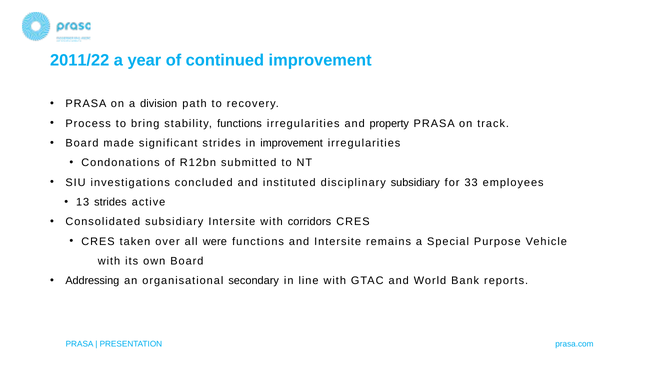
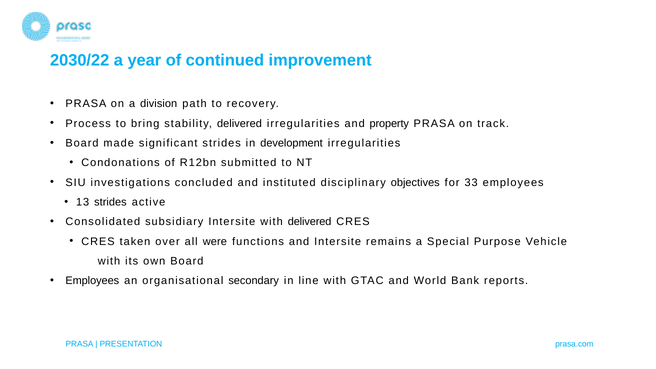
2011/22: 2011/22 -> 2030/22 (80, 60)
stability functions: functions -> delivered (239, 123)
in improvement: improvement -> development (292, 143)
disciplinary subsidiary: subsidiary -> objectives (415, 182)
with corridors: corridors -> delivered (310, 222)
Addressing: Addressing -> Employees (92, 281)
